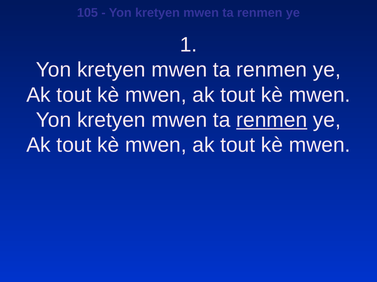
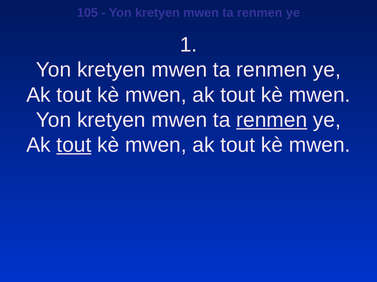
tout underline: none -> present (74, 145)
